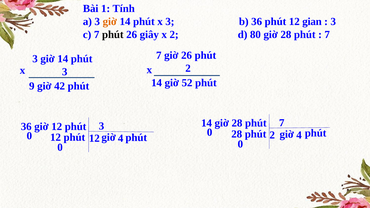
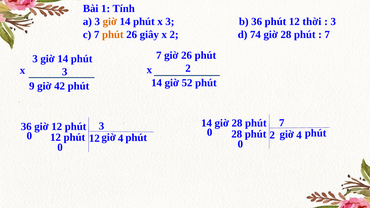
gian: gian -> thời (312, 22)
phút colour: black -> orange (113, 35)
80: 80 -> 74 (255, 35)
